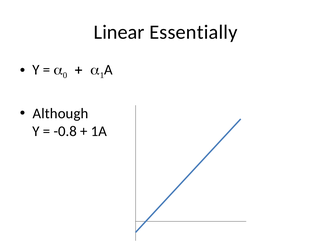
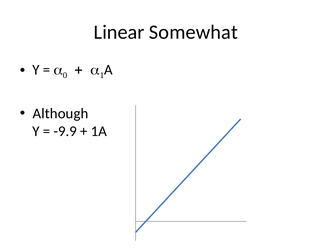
Essentially: Essentially -> Somewhat (193, 32)
-0.8: -0.8 -> -9.9 (65, 131)
